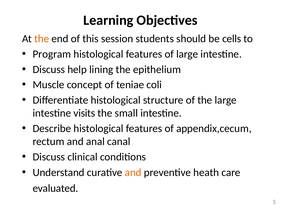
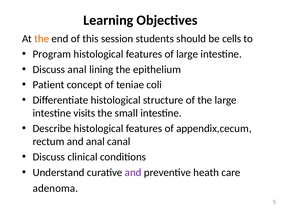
Discuss help: help -> anal (77, 69)
Muscle: Muscle -> Patient (49, 85)
and colour: orange -> purple (133, 172)
evaluated: evaluated -> adenoma (55, 188)
